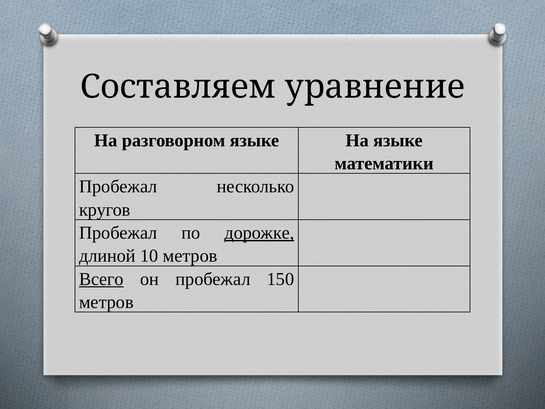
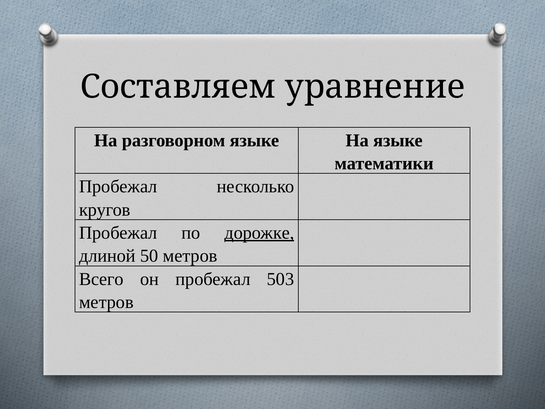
10: 10 -> 50 (149, 256)
Всего underline: present -> none (101, 279)
150: 150 -> 503 (281, 279)
